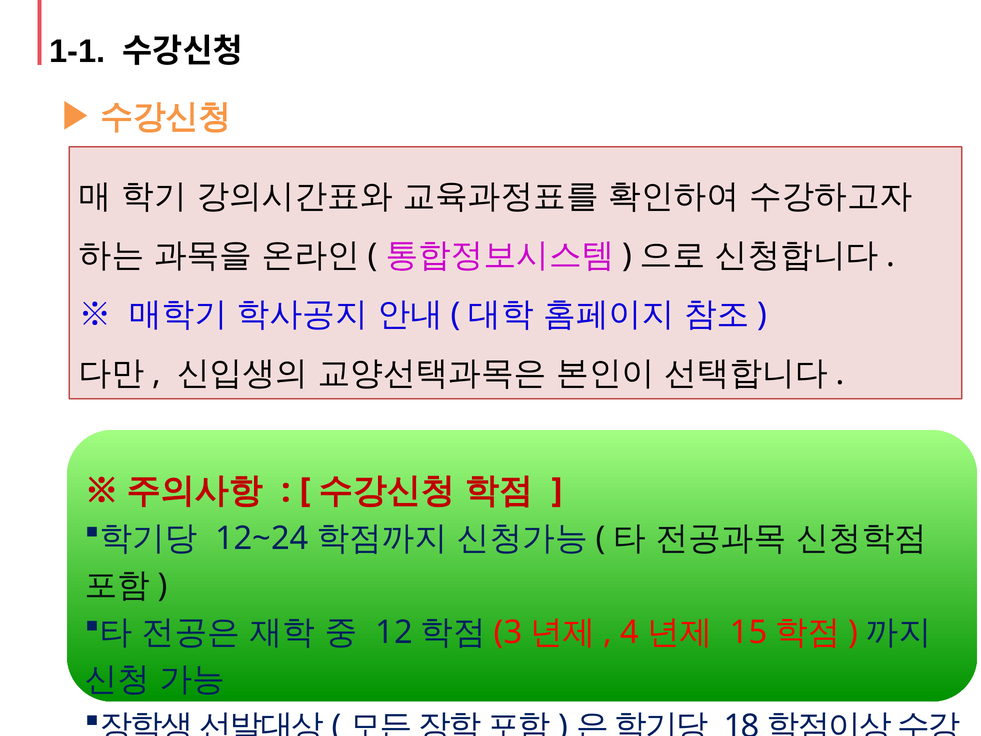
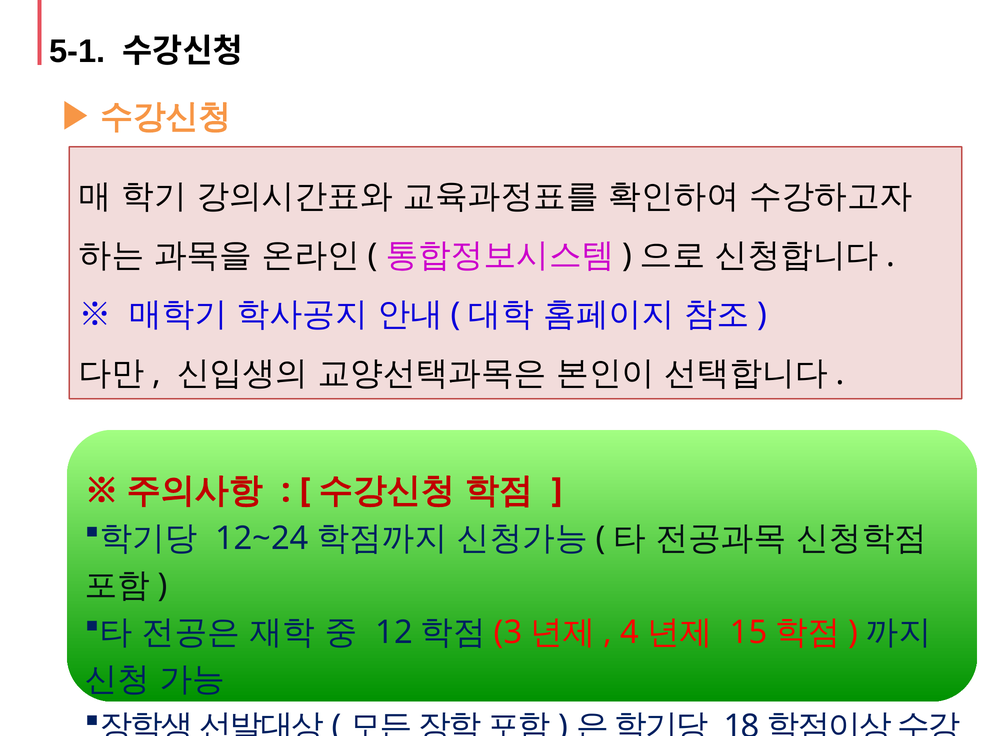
1-1: 1-1 -> 5-1 (77, 52)
